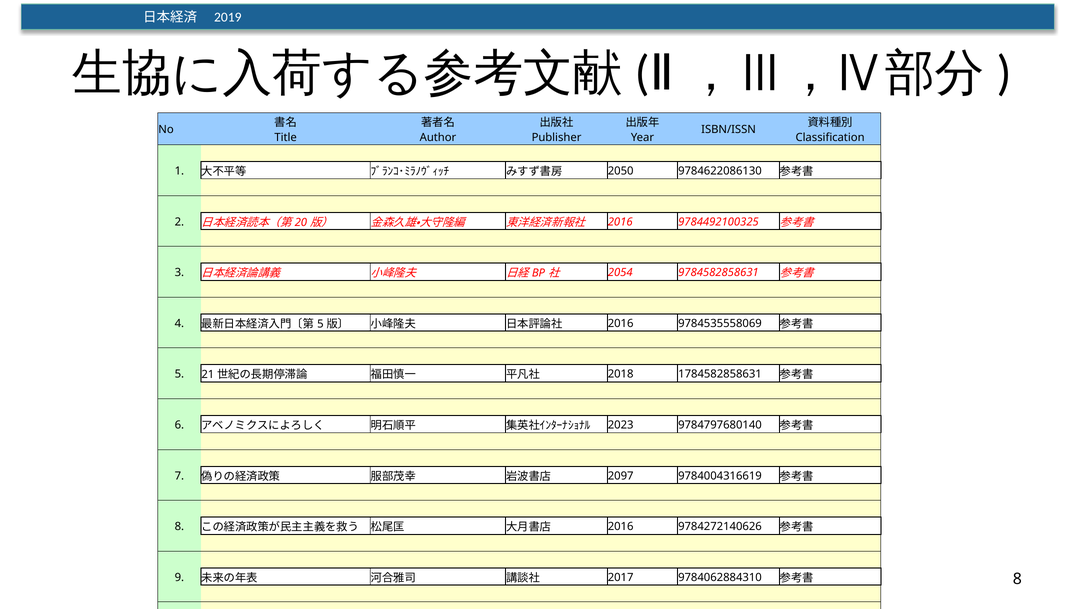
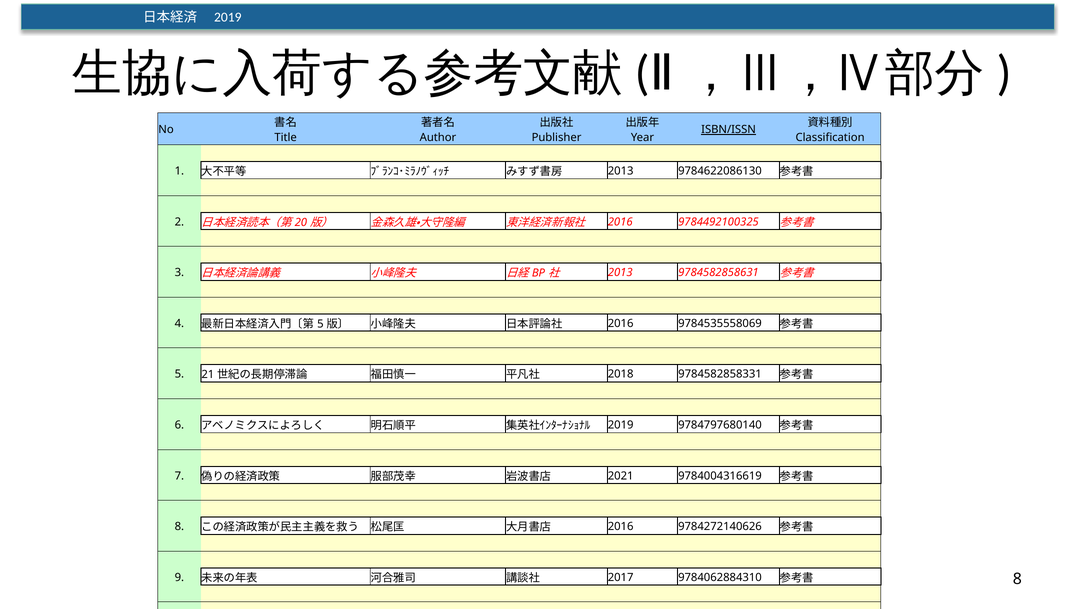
ISBN/ISSN underline: none -> present (729, 130)
2050: 2050 -> 2013 (621, 171)
2054: 2054 -> 2013 (620, 273)
1784582858631: 1784582858631 -> 9784582858331 (720, 375)
2023: 2023 -> 2019 (621, 426)
2097: 2097 -> 2021 (621, 476)
